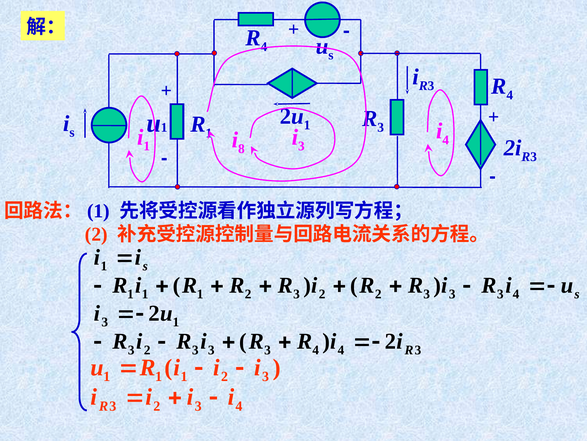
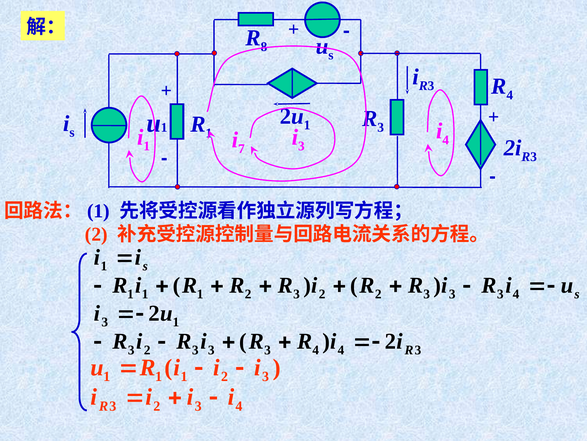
4: 4 -> 8 (264, 47)
8: 8 -> 7 (241, 149)
